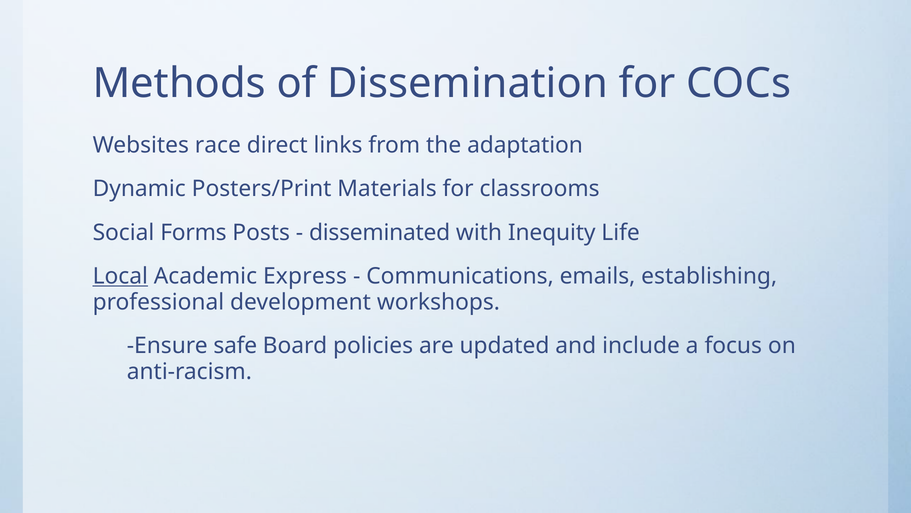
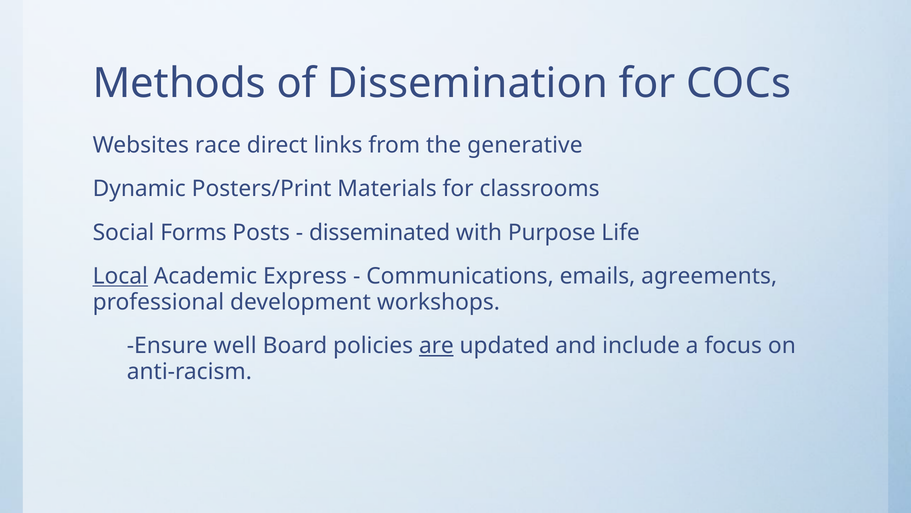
adaptation: adaptation -> generative (525, 145)
Inequity: Inequity -> Purpose (552, 232)
establishing: establishing -> agreements (709, 276)
safe: safe -> well (235, 346)
are underline: none -> present (436, 346)
